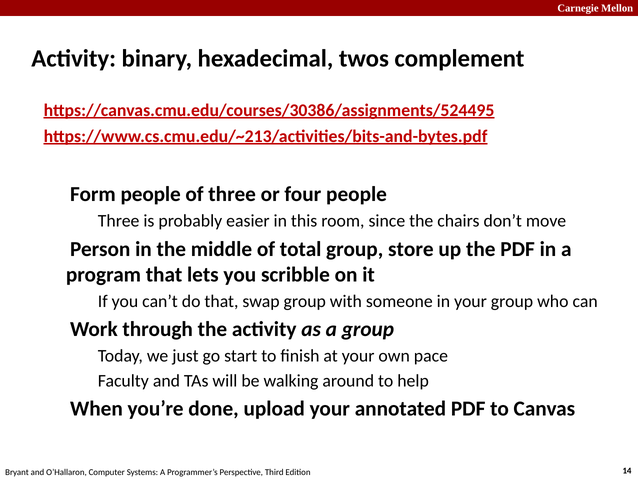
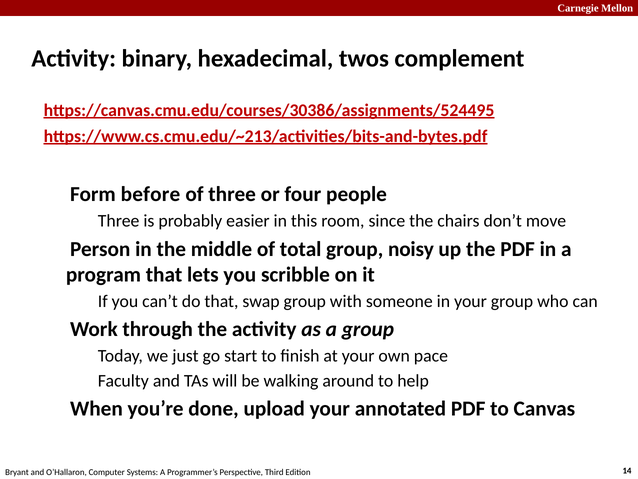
people: people -> before (150, 194)
store: store -> noisy (411, 249)
